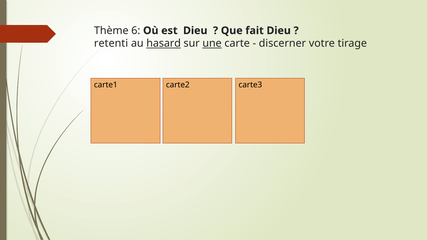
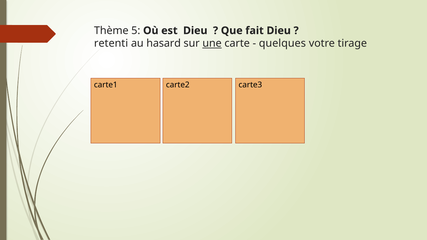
6: 6 -> 5 (136, 31)
hasard underline: present -> none (164, 43)
discerner: discerner -> quelques (282, 43)
